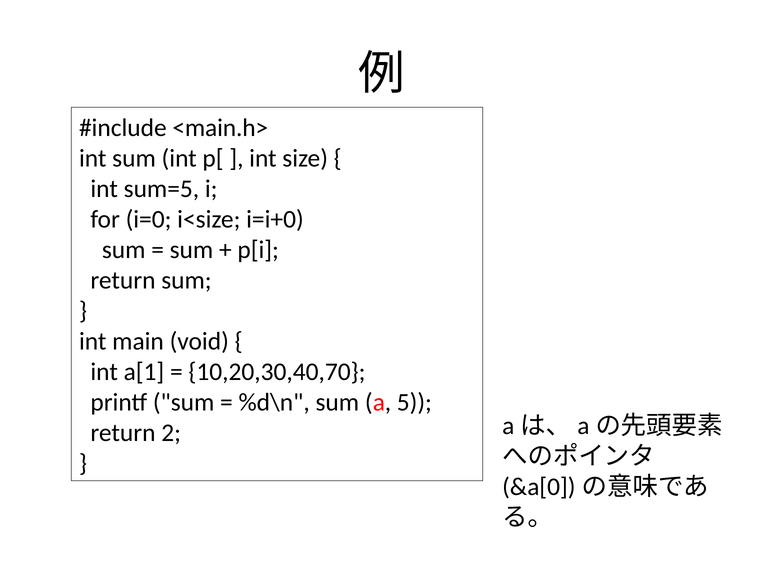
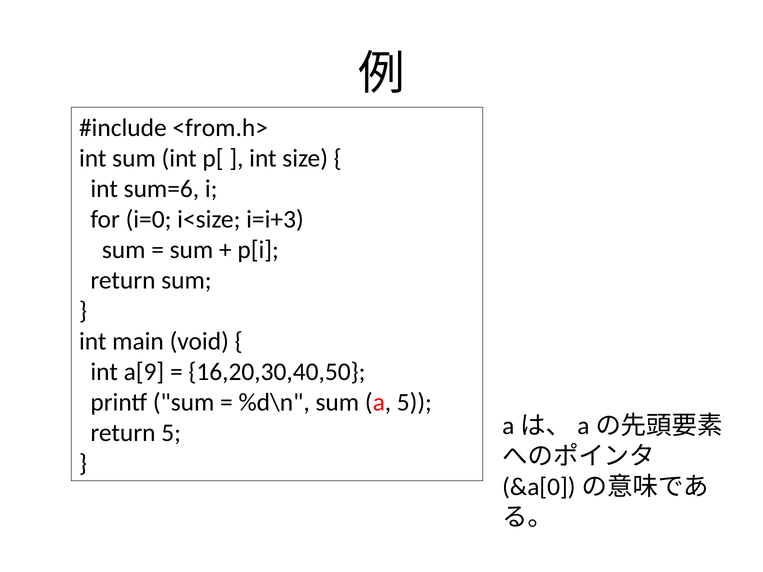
<main.h>: <main.h> -> <from.h> (220, 128)
sum=5: sum=5 -> sum=6 (161, 189)
i=i+0: i=i+0 -> i=i+3 (275, 220)
a[1: a[1 -> a[9 (144, 372)
10,20,30,40,70: 10,20,30,40,70 -> 16,20,30,40,50 (277, 372)
return 2: 2 -> 5 (171, 433)
